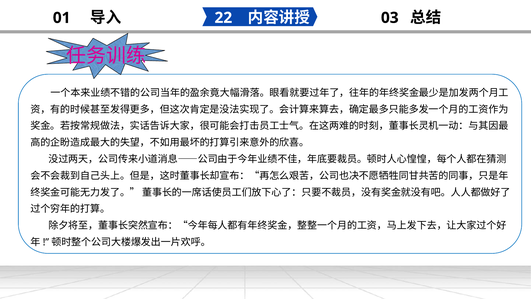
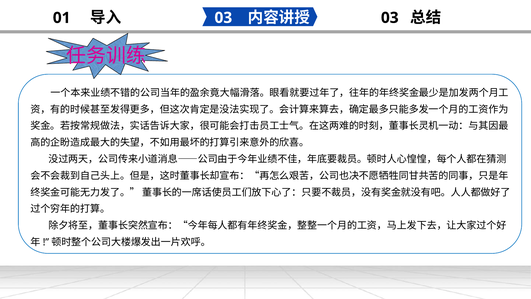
22: 22 -> 03 (223, 18)
